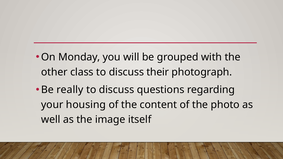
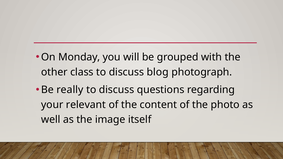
their: their -> blog (158, 72)
housing: housing -> relevant (86, 105)
